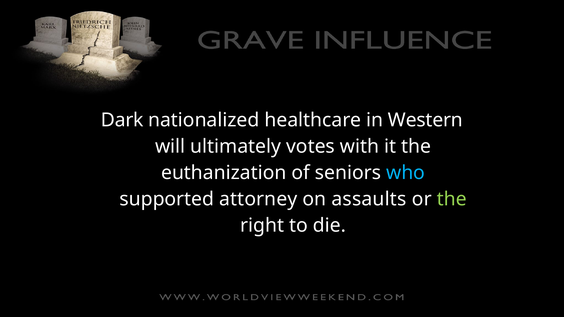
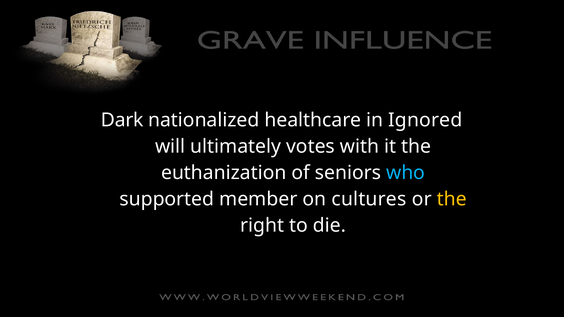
Western: Western -> Ignored (425, 120)
attorney: attorney -> member (258, 199)
assaults: assaults -> cultures (369, 199)
the colour: light green -> yellow (452, 199)
